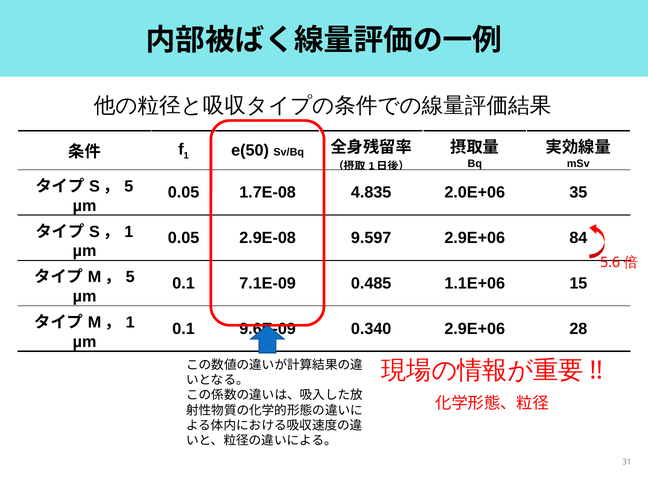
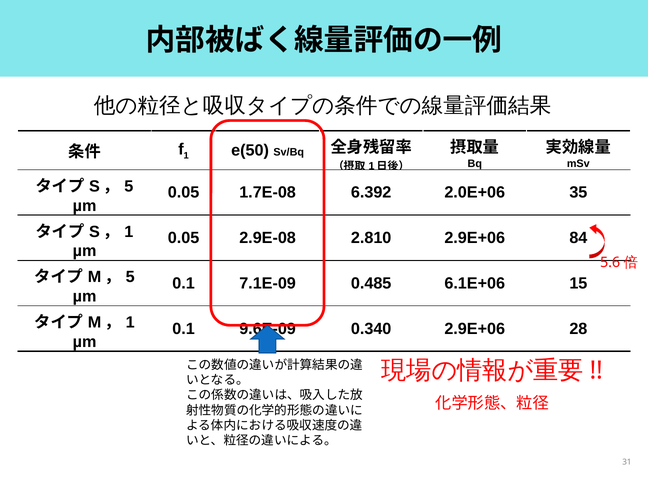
4.835: 4.835 -> 6.392 (371, 193)
9.597: 9.597 -> 2.810 (371, 238)
1.1E+06: 1.1E+06 -> 6.1E+06 (475, 283)
